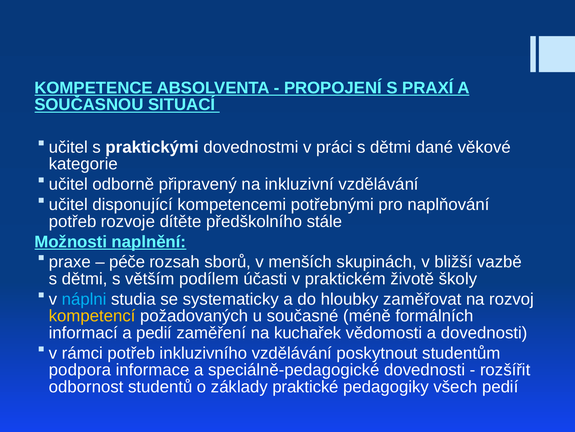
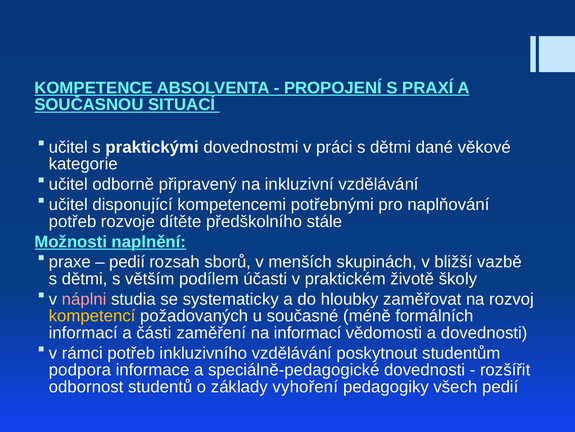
péče: péče -> pedií (127, 262)
náplni colour: light blue -> pink (84, 299)
a pedií: pedií -> části (154, 332)
na kuchařek: kuchařek -> informací (308, 332)
praktické: praktické -> vyhoření (305, 386)
